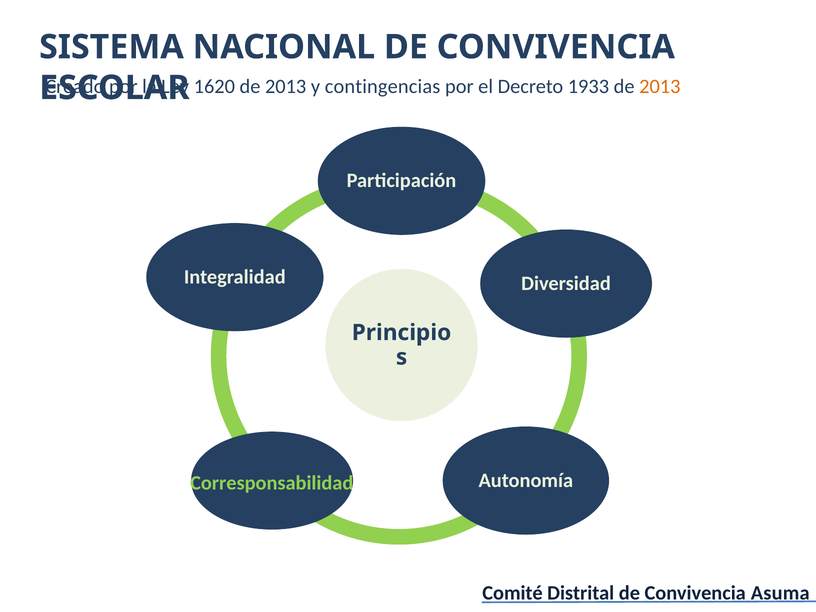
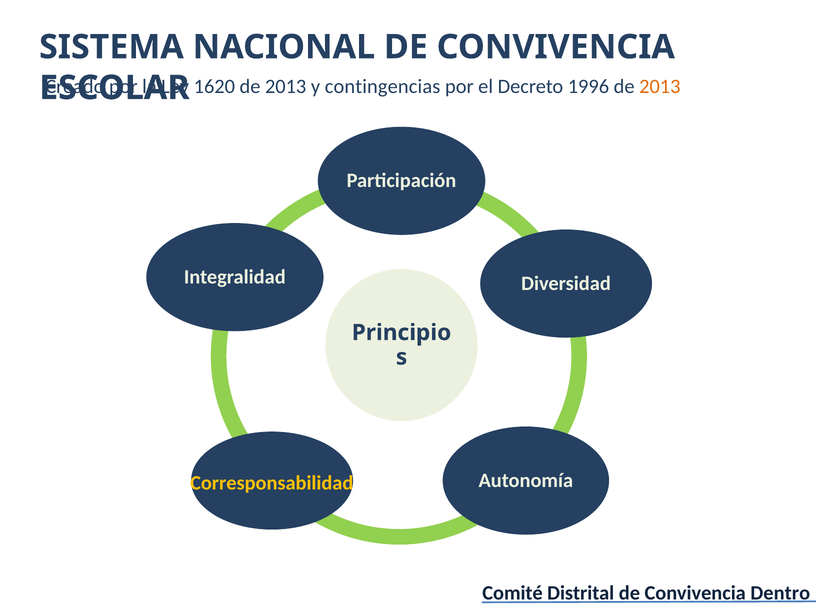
1933: 1933 -> 1996 (588, 87)
Corresponsabilidad colour: light green -> yellow (272, 483)
Asuma: Asuma -> Dentro (780, 593)
